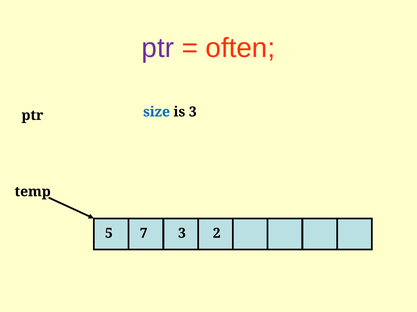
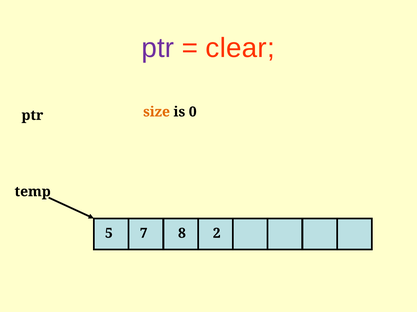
often: often -> clear (240, 48)
size colour: blue -> orange (157, 112)
is 3: 3 -> 0 (193, 112)
7 3: 3 -> 8 (182, 234)
